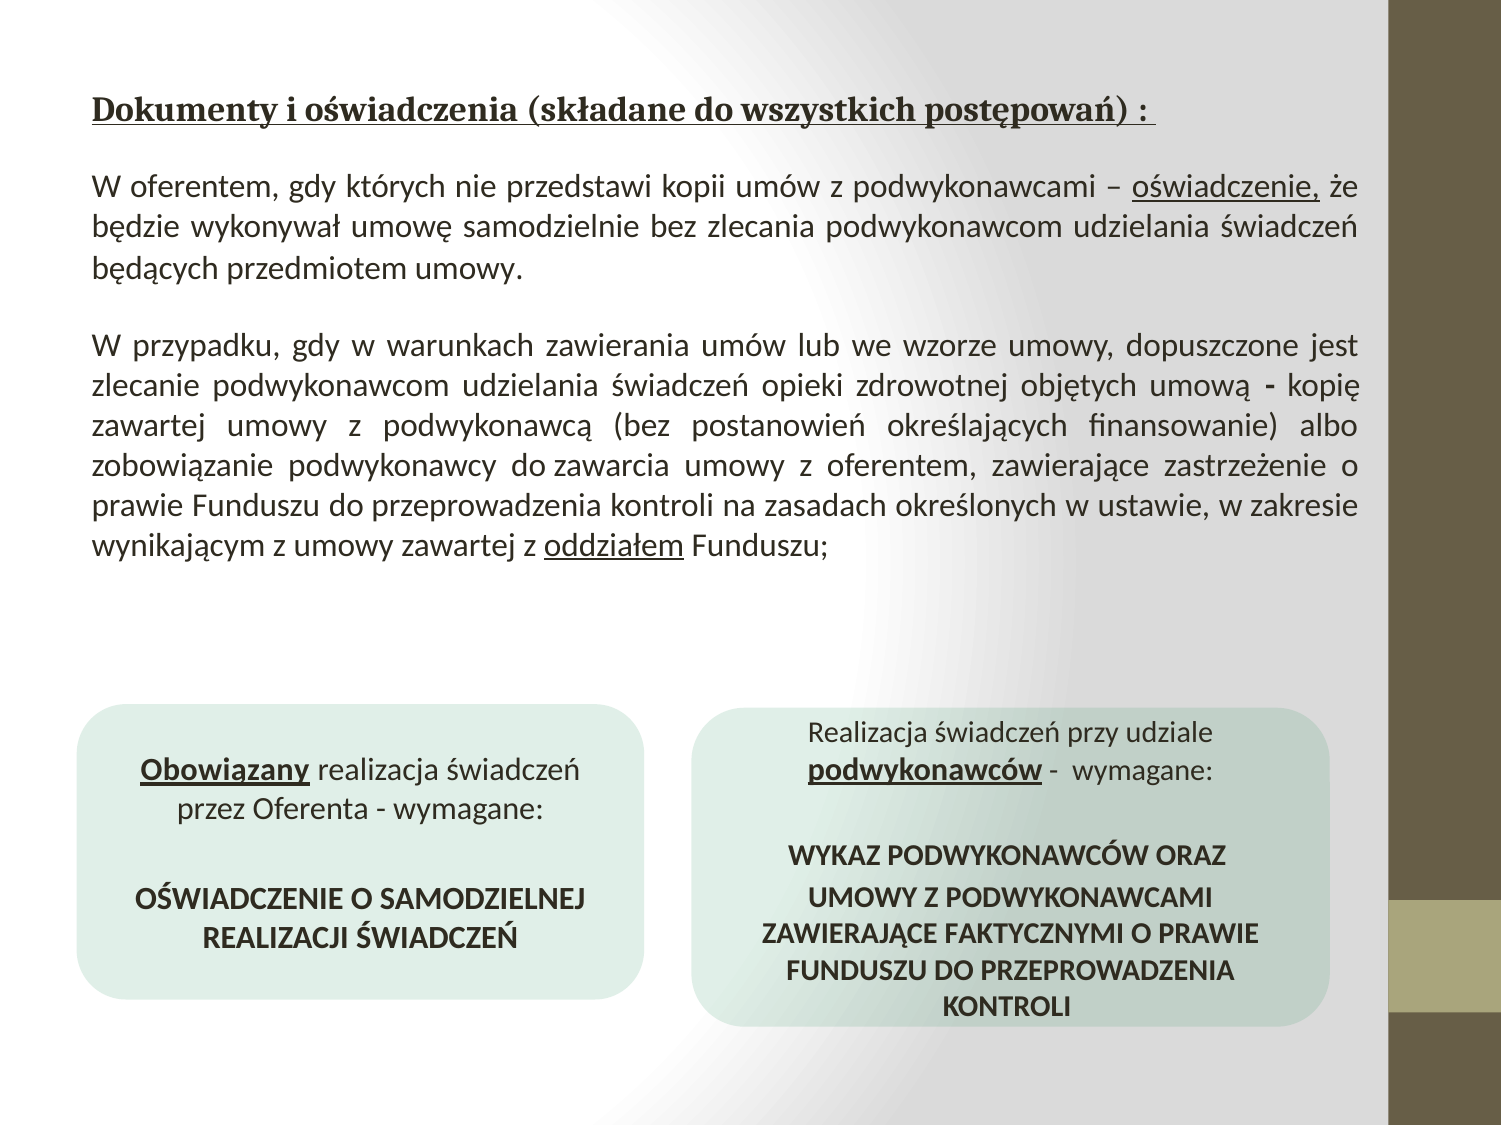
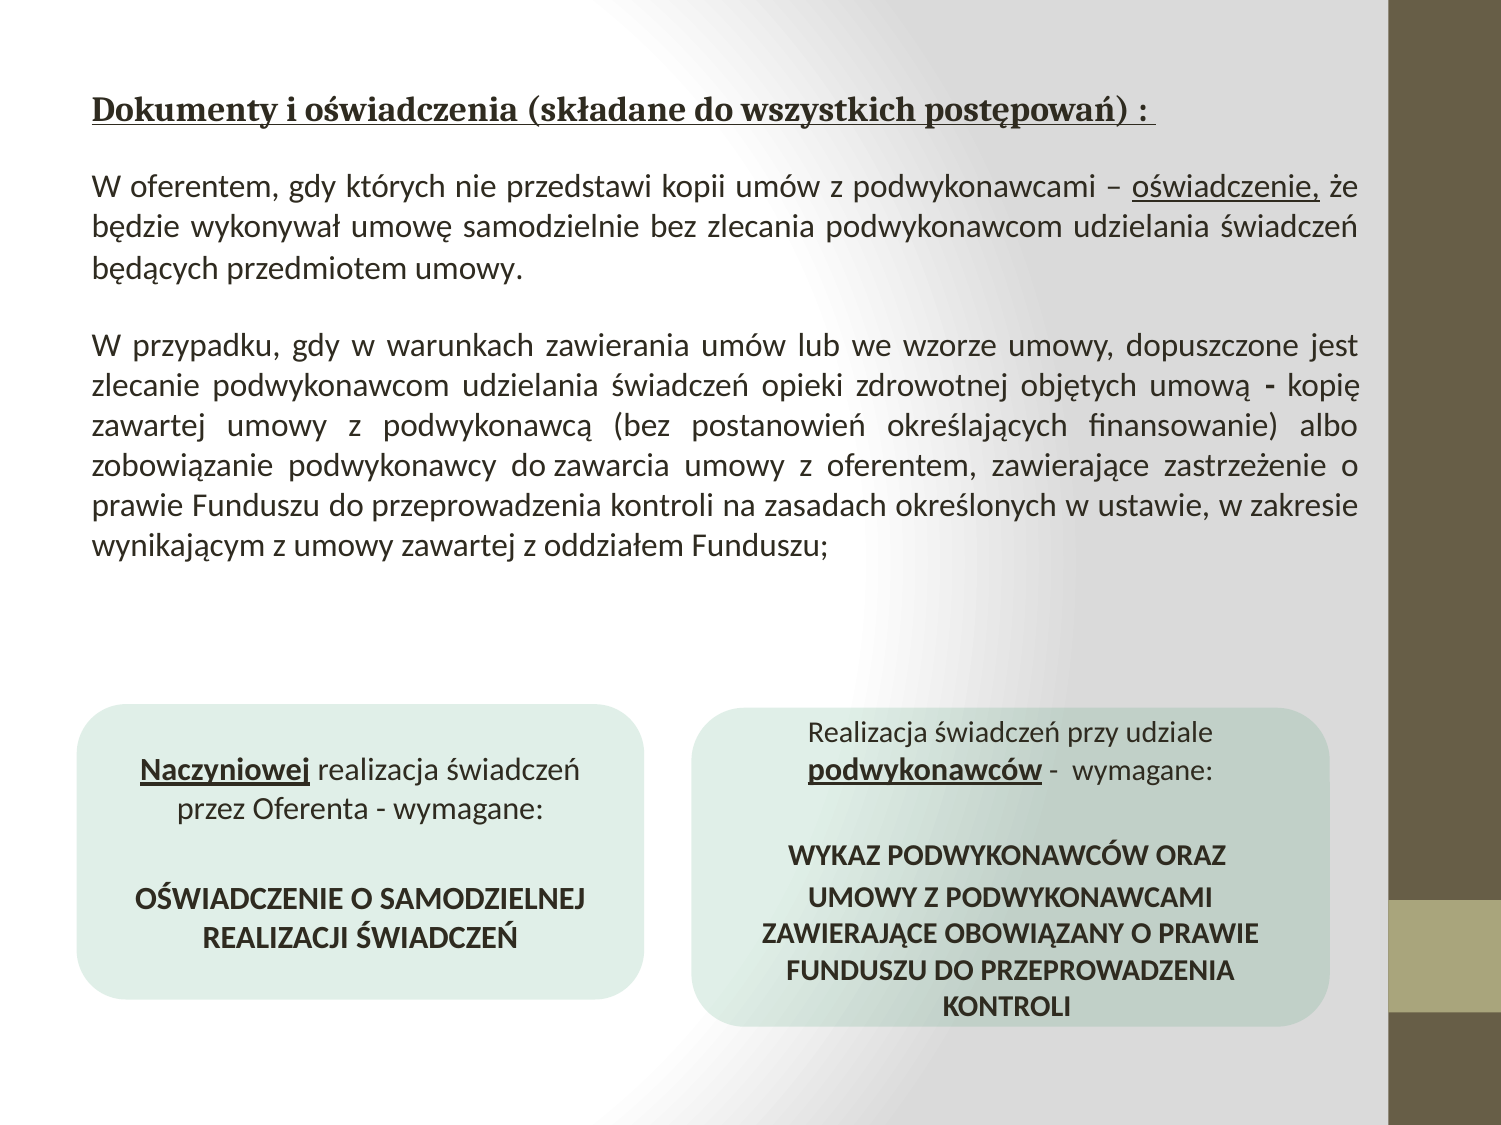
oddziałem underline: present -> none (614, 545)
Obowiązany: Obowiązany -> Naczyniowej (225, 771)
FAKTYCZNYMI: FAKTYCZNYMI -> OBOWIĄZANY (1034, 935)
